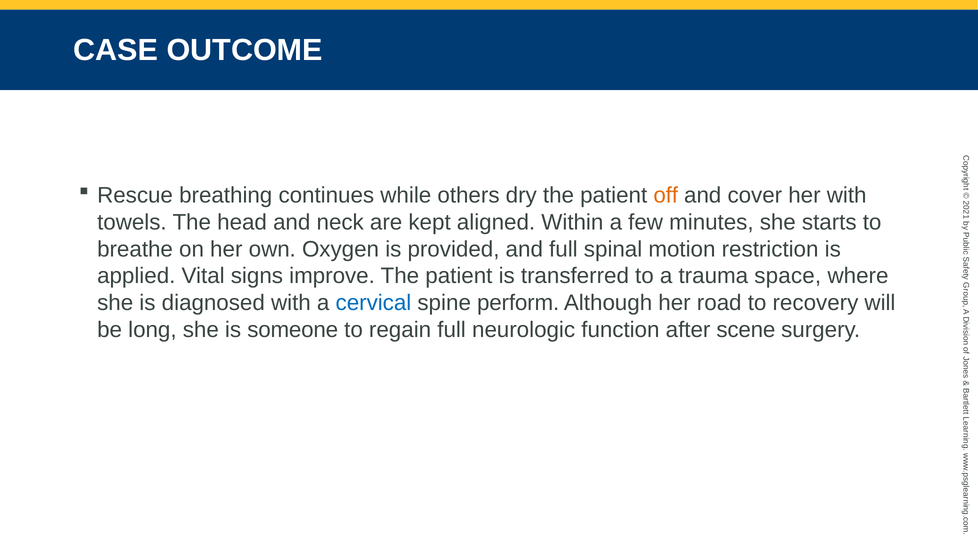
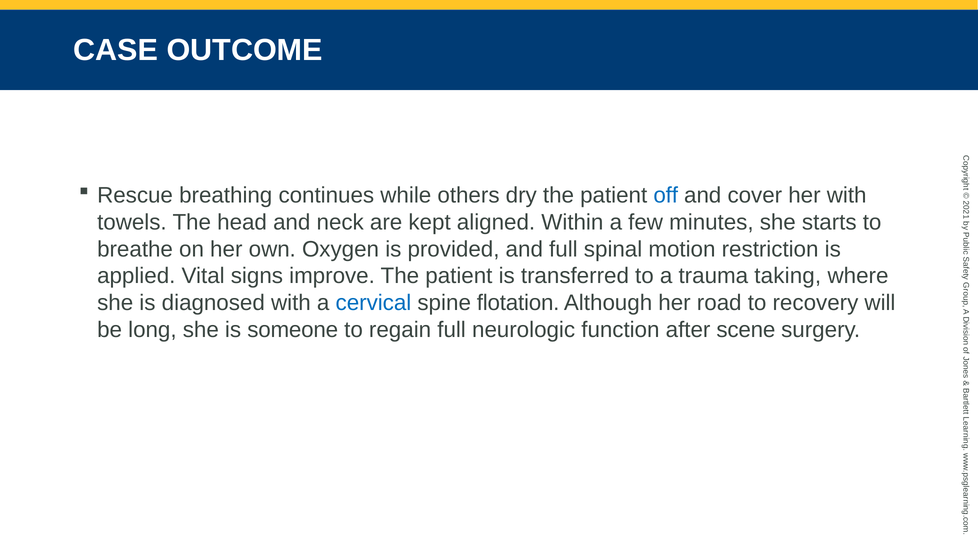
off colour: orange -> blue (666, 195)
space: space -> taking (788, 276)
perform: perform -> flotation (518, 303)
